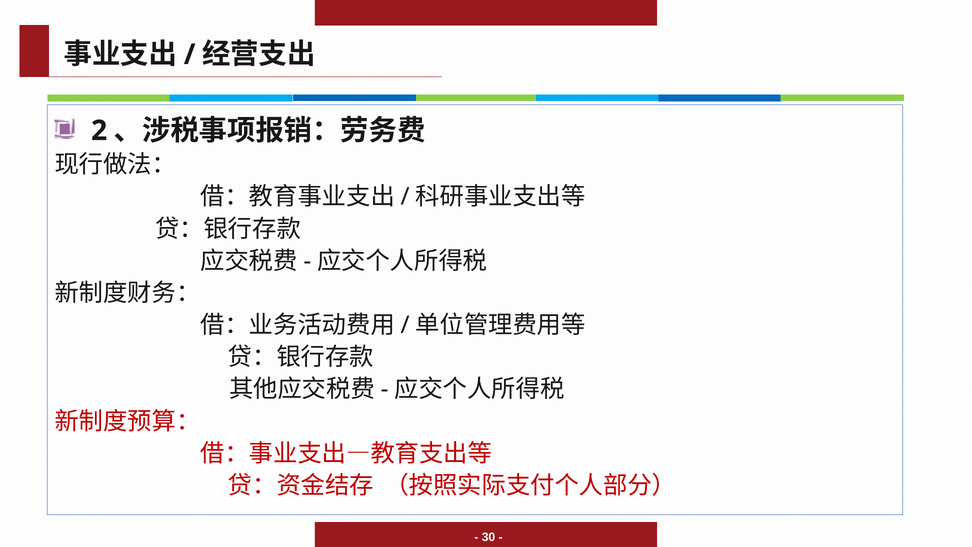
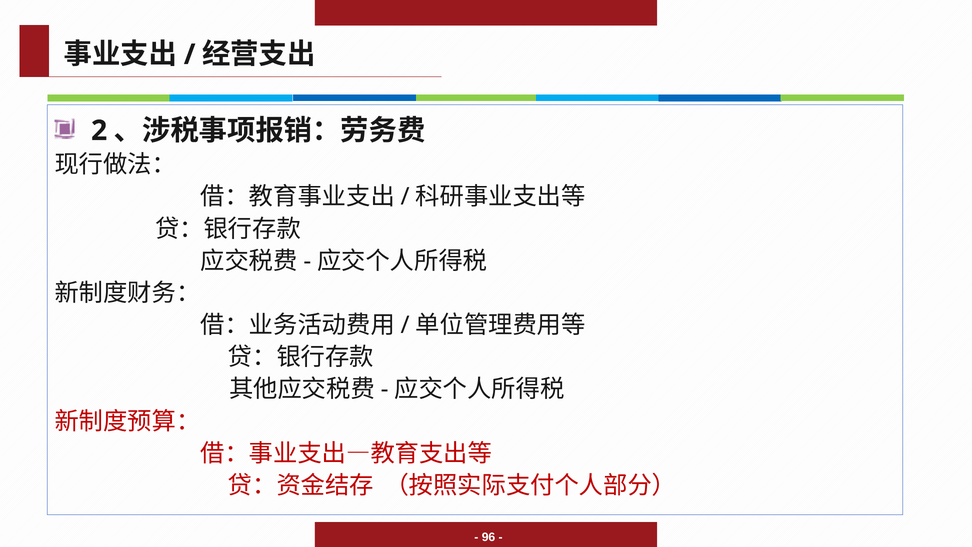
30: 30 -> 96 (488, 537)
